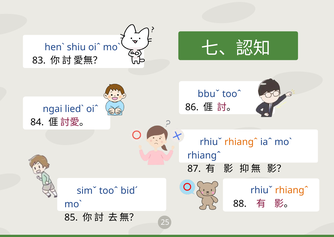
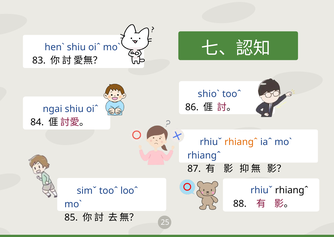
bbuˇ: bbuˇ -> shioˋ (209, 94)
ngai liedˋ: liedˋ -> shiu (74, 109)
rhiangˆ colour: orange -> black (292, 190)
bidˊ: bidˊ -> looˆ (129, 190)
